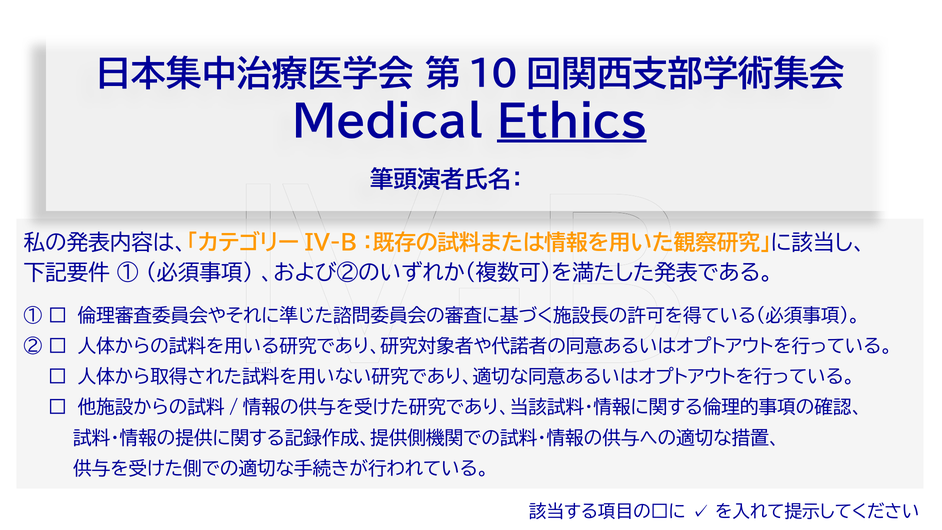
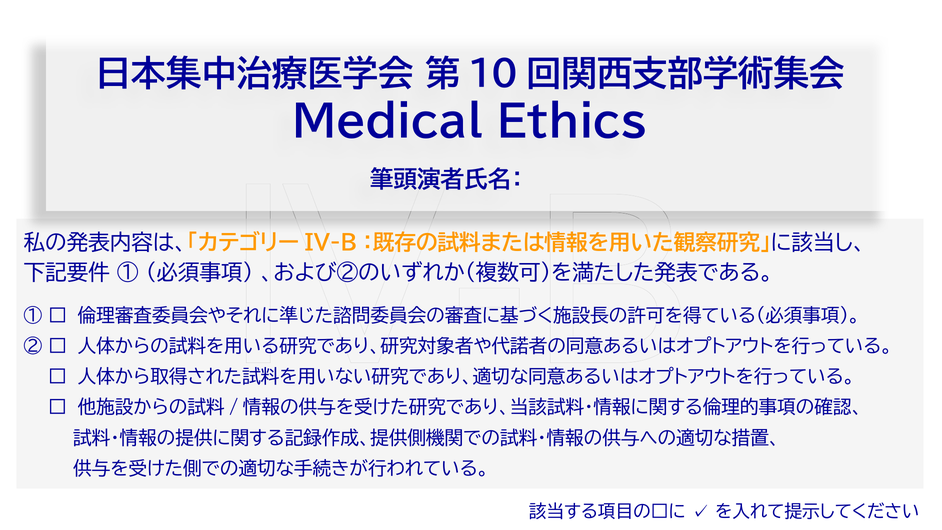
Ethics underline: present -> none (572, 122)
